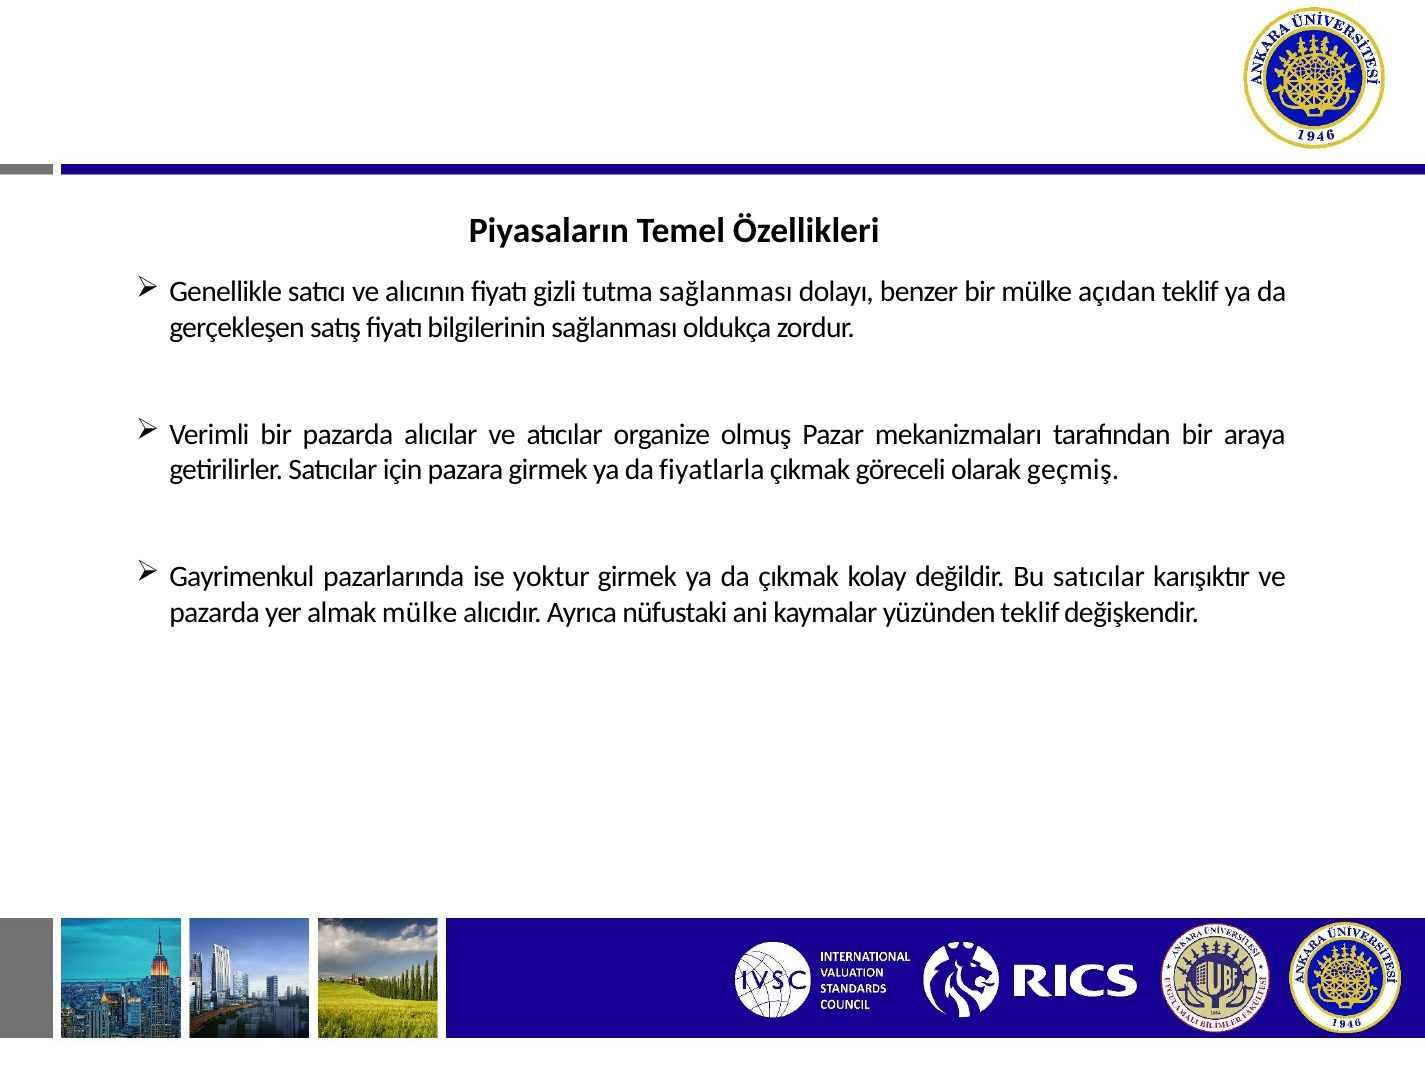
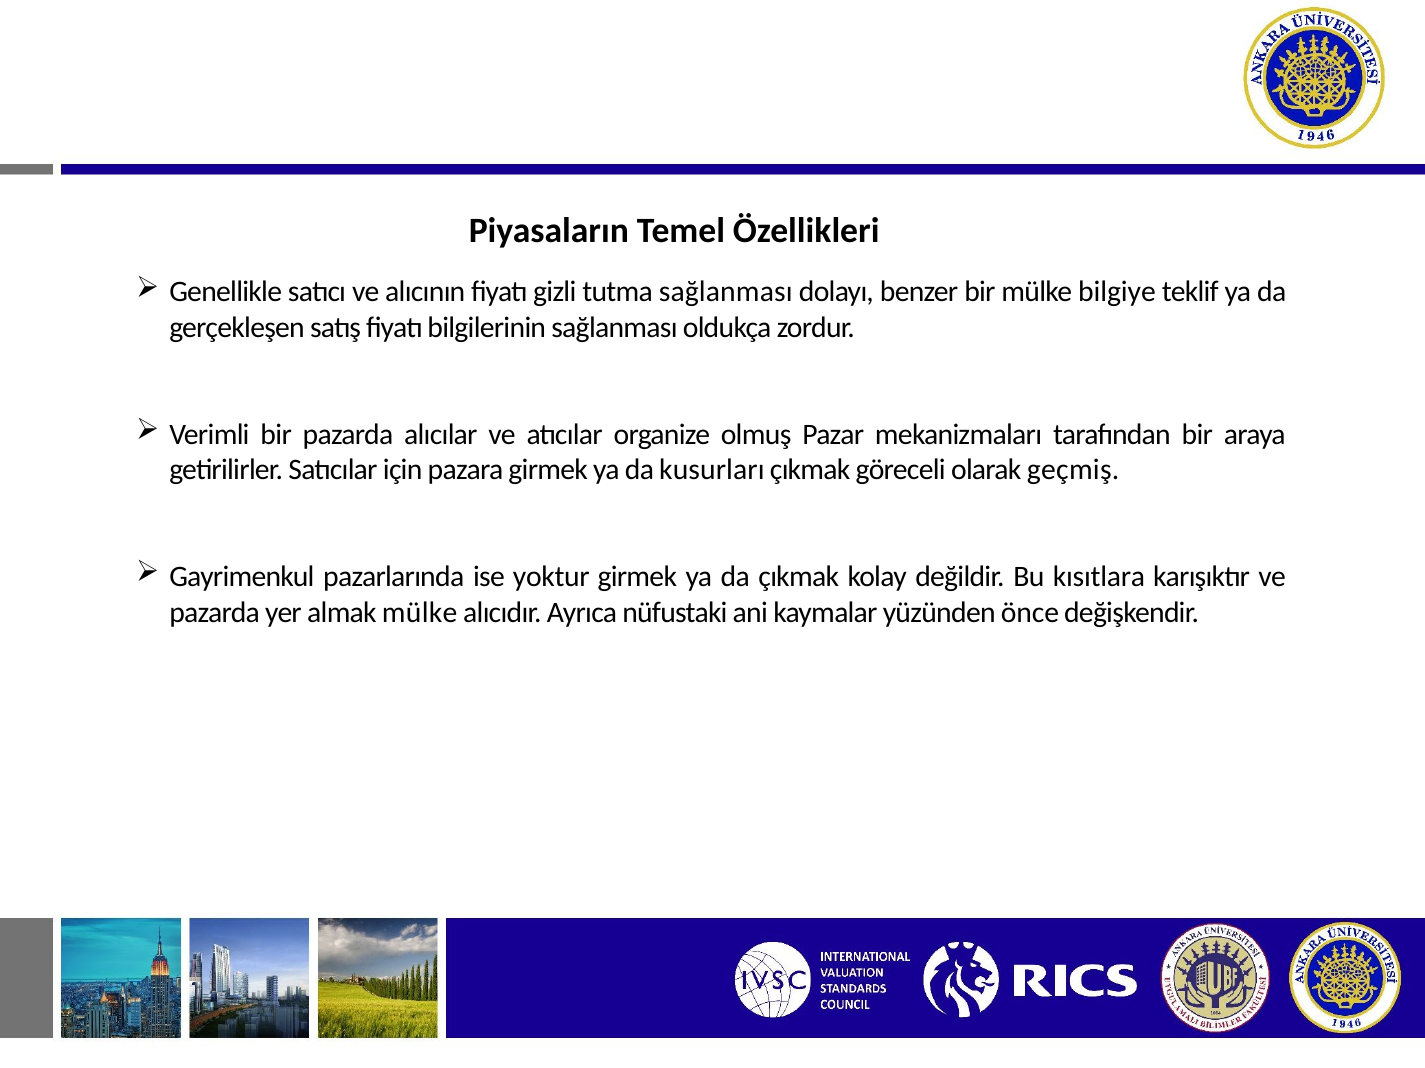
açıdan: açıdan -> bilgiye (1117, 292)
fiyatlarla: fiyatlarla -> kusurları (712, 470)
Bu satıcılar: satıcılar -> kısıtlara (1099, 577)
yüzünden teklif: teklif -> önce (1030, 613)
